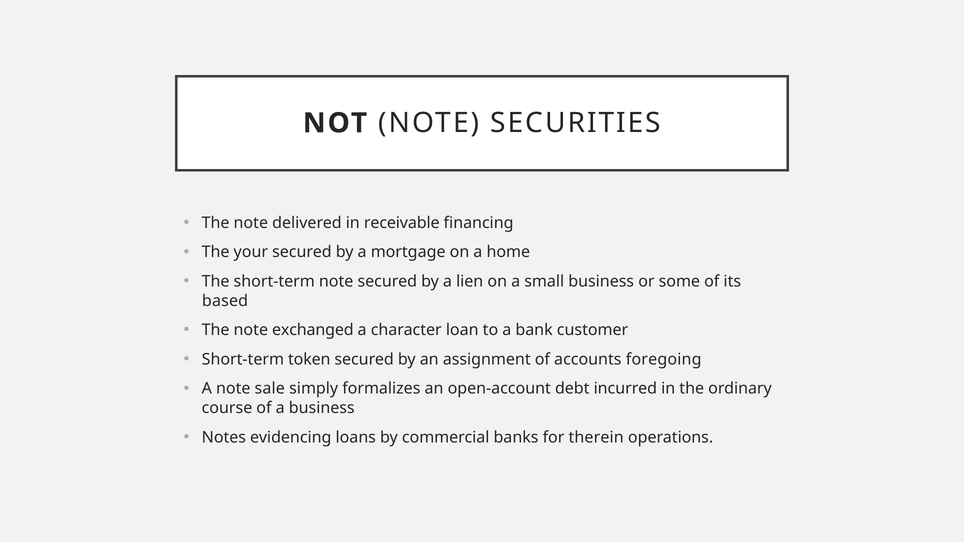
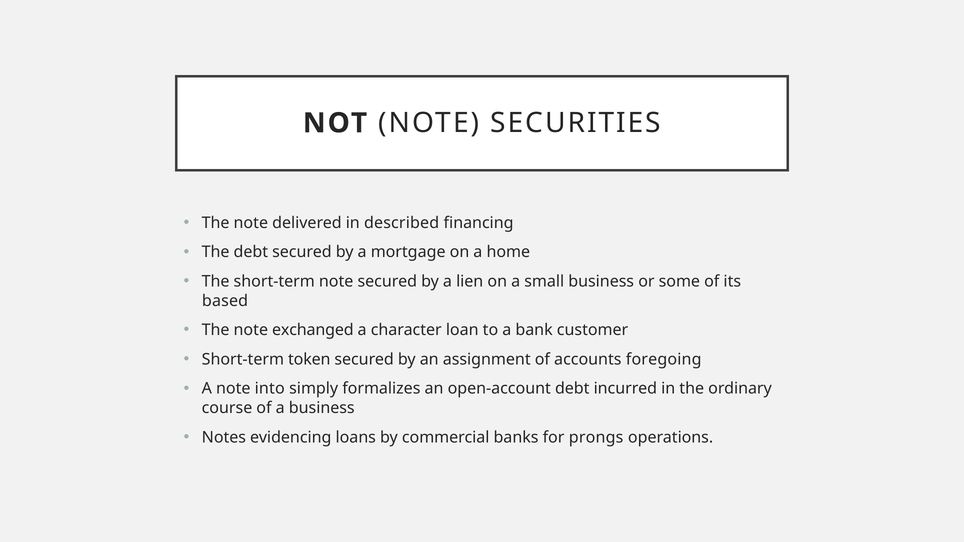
receivable: receivable -> described (402, 223)
The your: your -> debt (251, 252)
sale: sale -> into (270, 389)
therein: therein -> prongs (596, 437)
